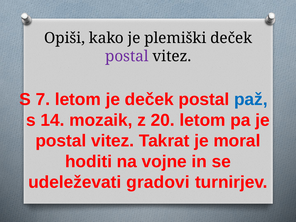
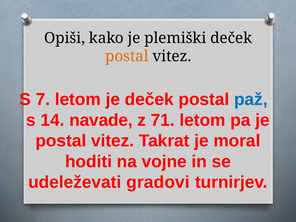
postal colour: purple -> orange (127, 56)
mozaik: mozaik -> navade (101, 120)
20: 20 -> 71 (163, 120)
